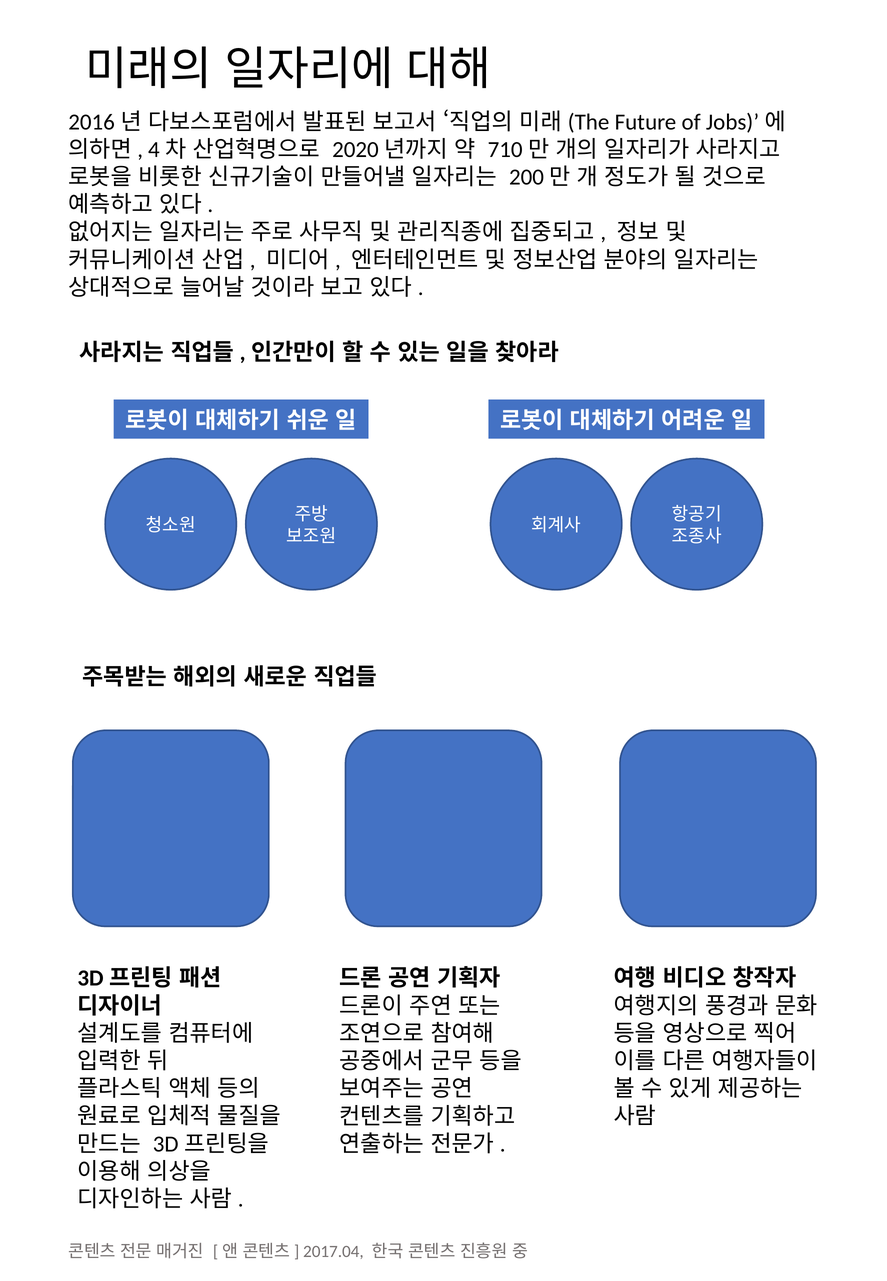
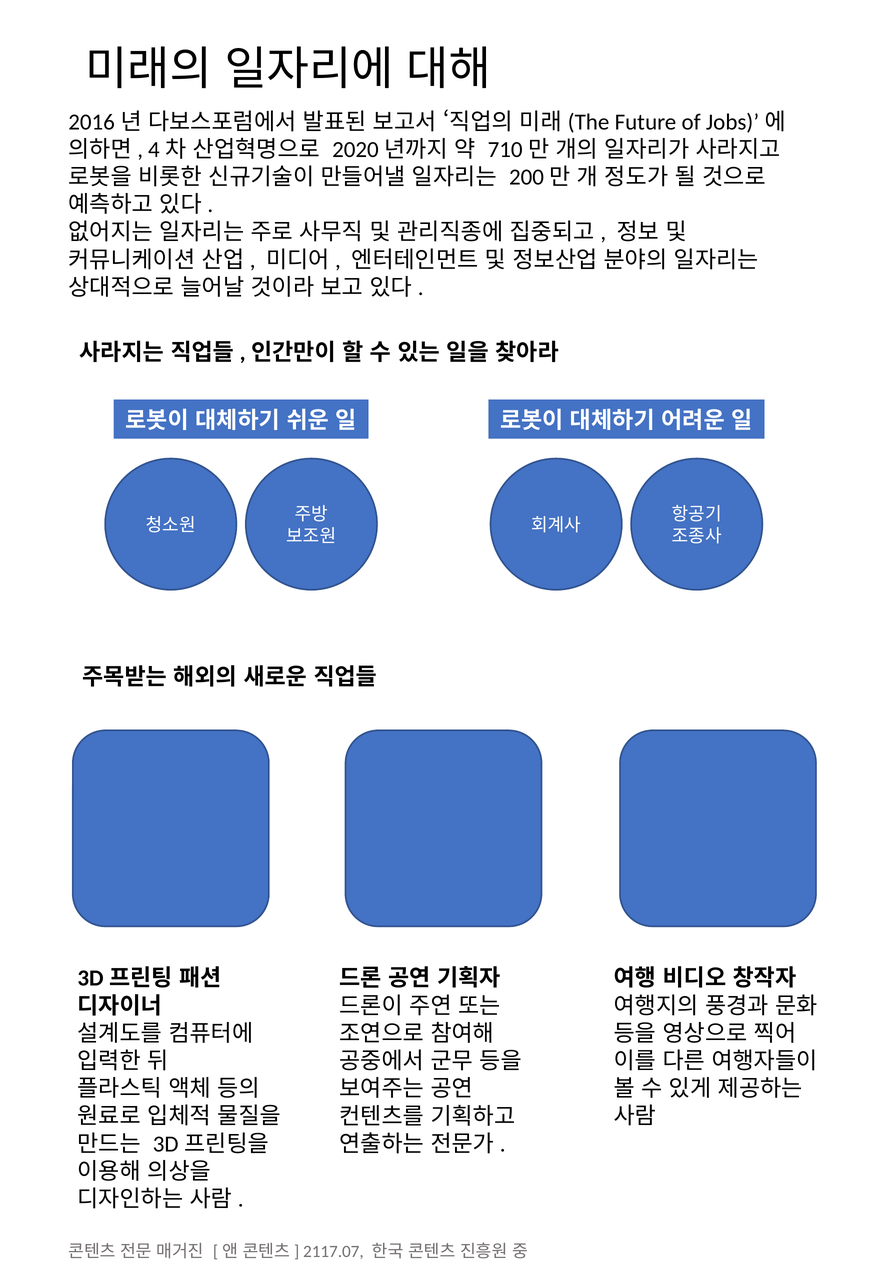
2017.04: 2017.04 -> 2117.07 (333, 1252)
